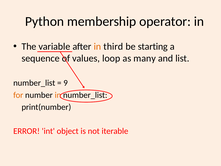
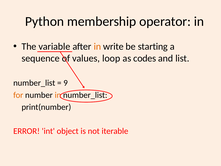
third: third -> write (113, 46)
many: many -> codes (145, 58)
